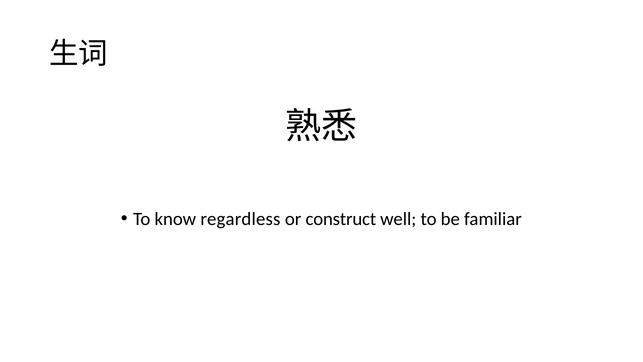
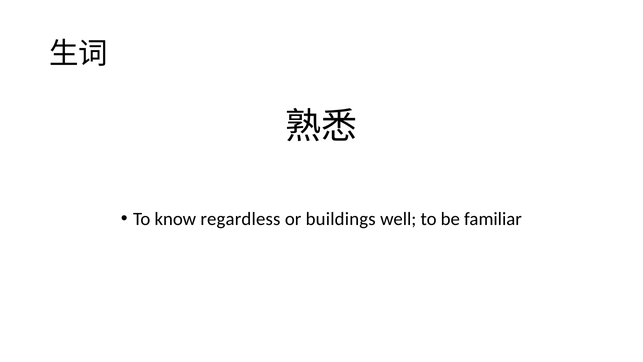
construct: construct -> buildings (341, 219)
